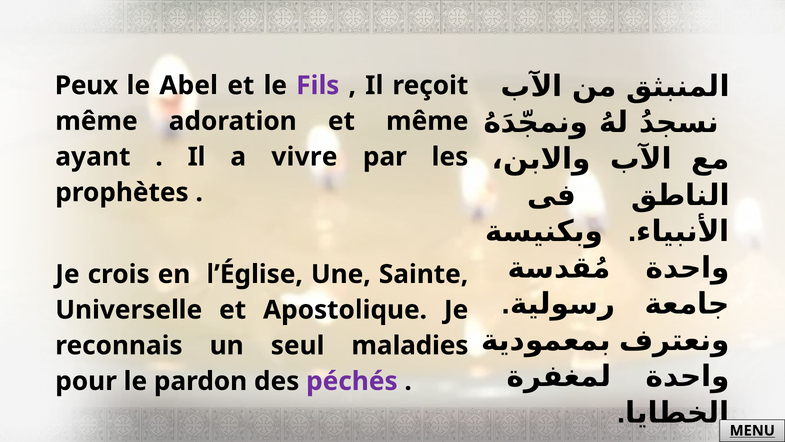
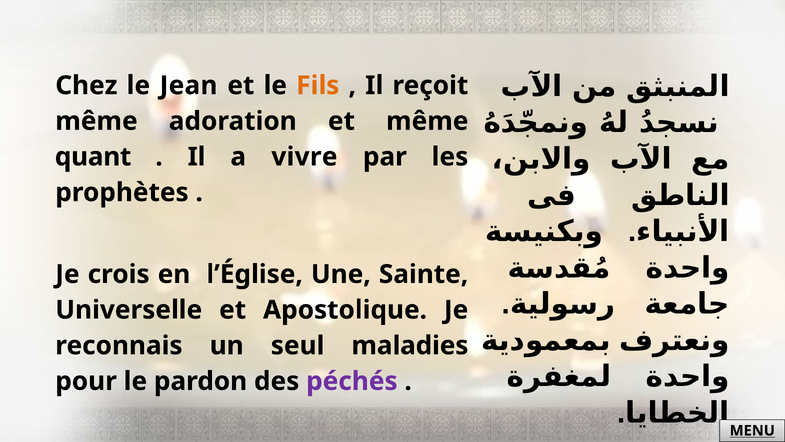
Peux: Peux -> Chez (86, 85)
Abel: Abel -> Jean (189, 85)
Fils colour: purple -> orange (318, 85)
ayant: ayant -> quant (93, 157)
